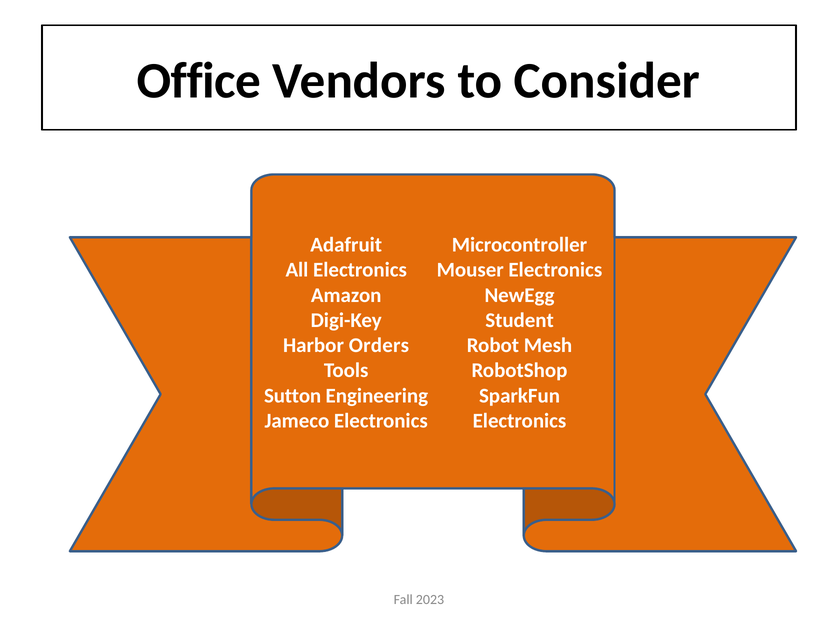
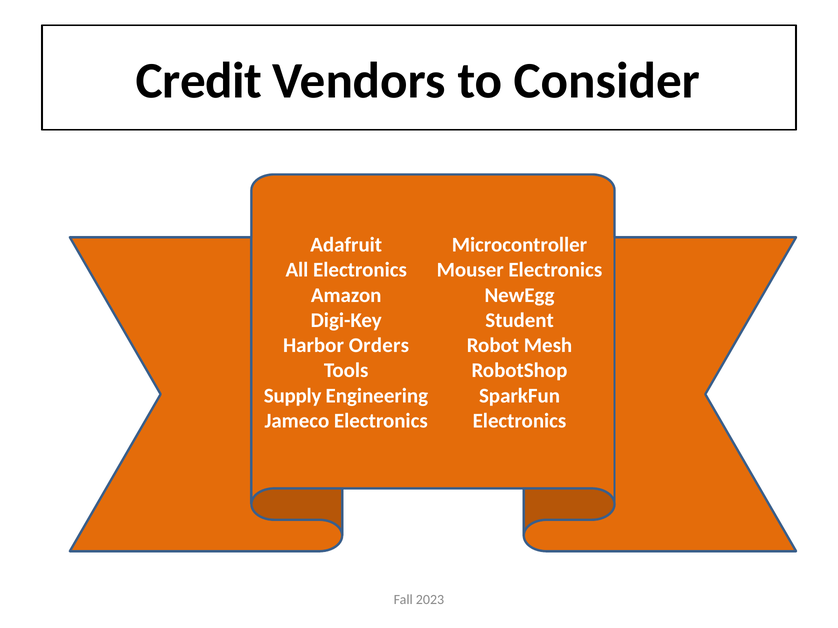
Office: Office -> Credit (199, 81)
Sutton: Sutton -> Supply (293, 396)
